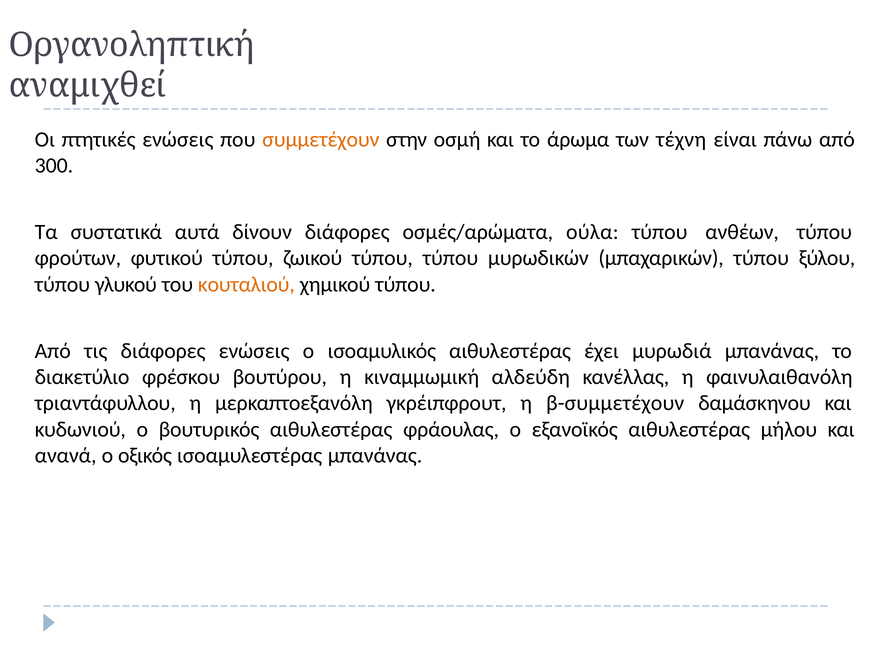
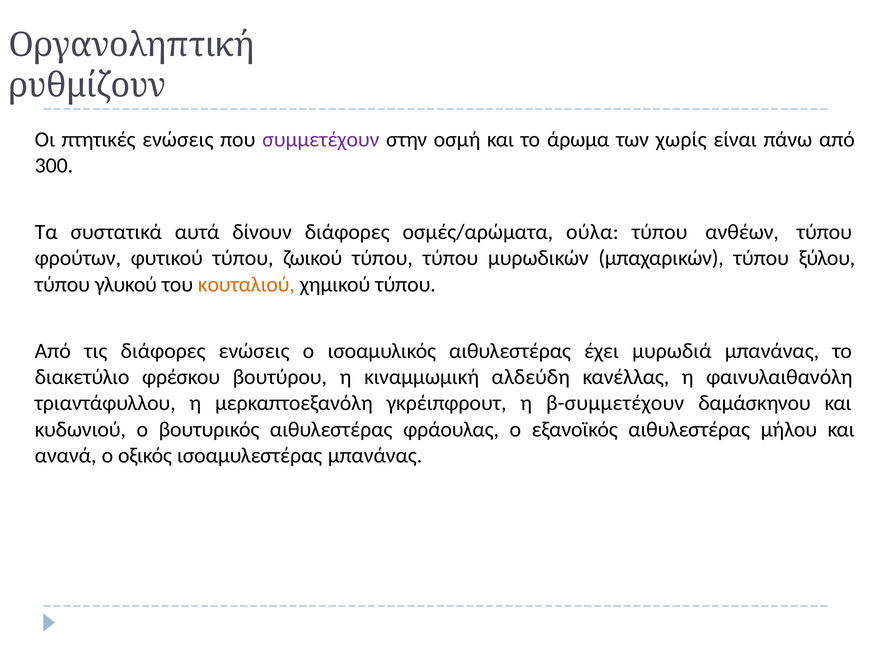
αναμιχθεί: αναμιχθεί -> ρυθμίζουν (88, 86)
συμμετέχουν colour: orange -> purple (321, 140)
τέχνη: τέχνη -> χωρίς (681, 140)
